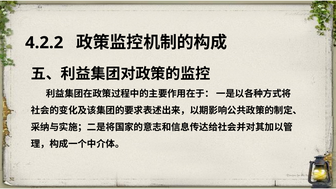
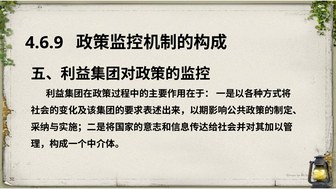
4.2.2: 4.2.2 -> 4.6.9 (44, 43)
